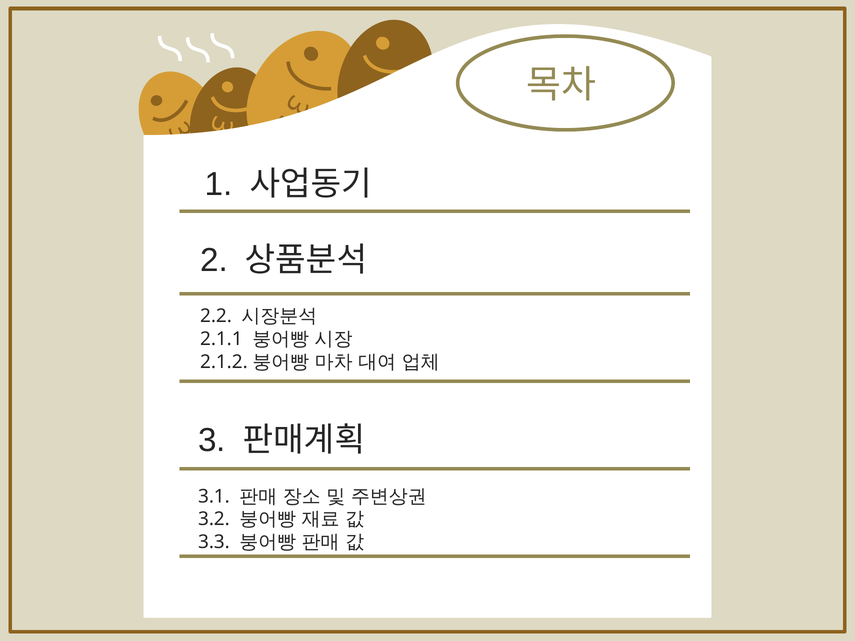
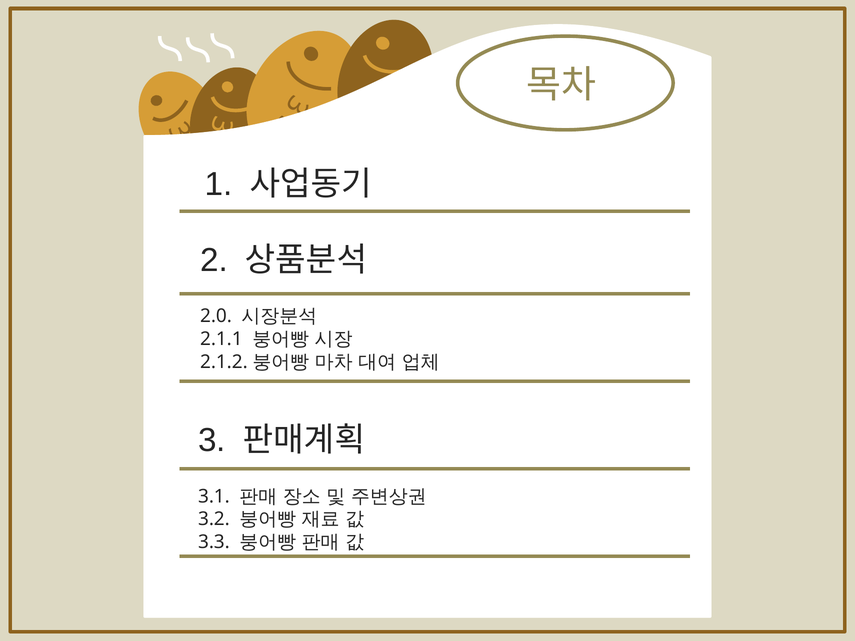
2.2: 2.2 -> 2.0 (216, 316)
